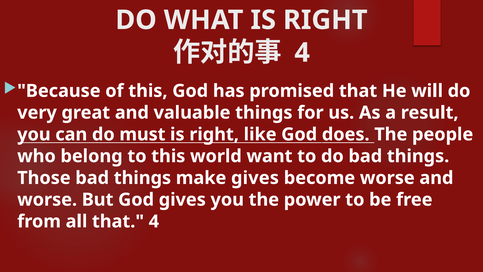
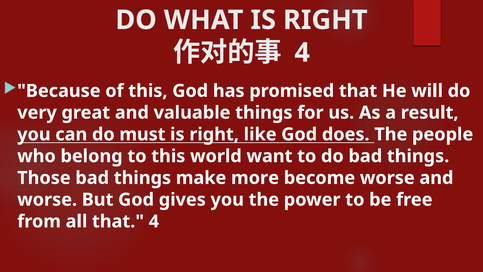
make gives: gives -> more (255, 178)
